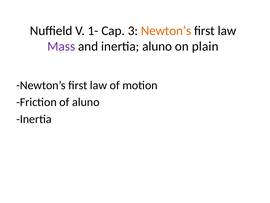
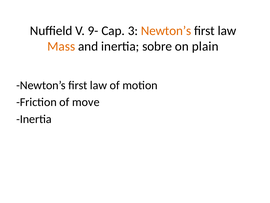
1-: 1- -> 9- (93, 31)
Mass colour: purple -> orange (61, 46)
inertia aluno: aluno -> sobre (157, 46)
of aluno: aluno -> move (86, 102)
